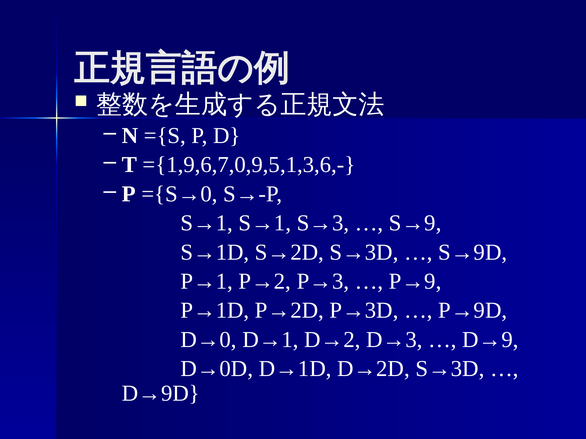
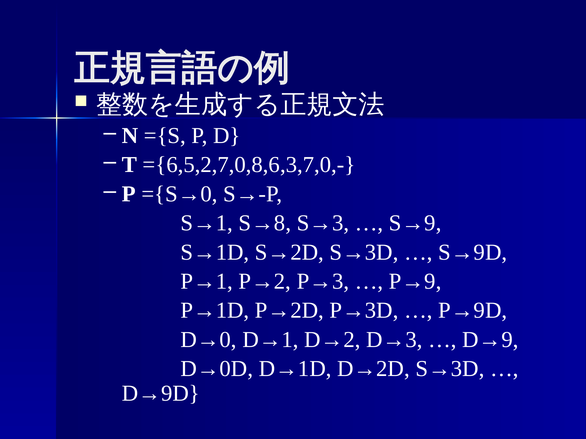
={1,9,6,7,0,9,5,1,3,6,-: ={1,9,6,7,0,9,5,1,3,6,- -> ={6,5,2,7,0,8,6,3,7,0,- (249, 165)
S→1 S→1: S→1 -> S→8 (265, 223)
